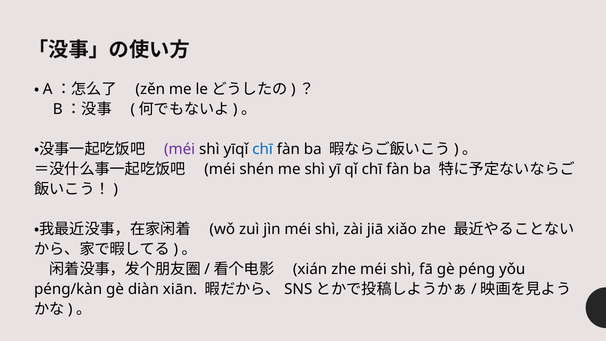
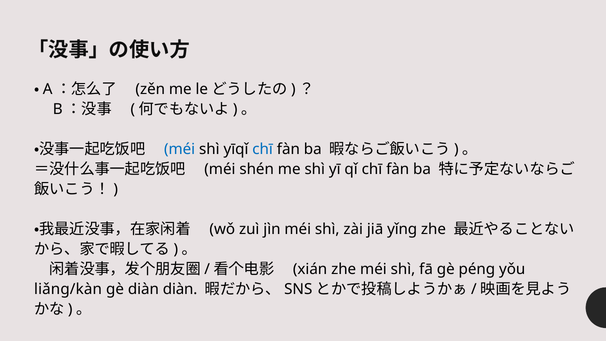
méi colour: purple -> blue (180, 149)
xiǎo: xiǎo -> yǐng (402, 229)
péng/kàn: péng/kàn -> liǎng/kàn (68, 289)
diàn xiān: xiān -> diàn (180, 289)
